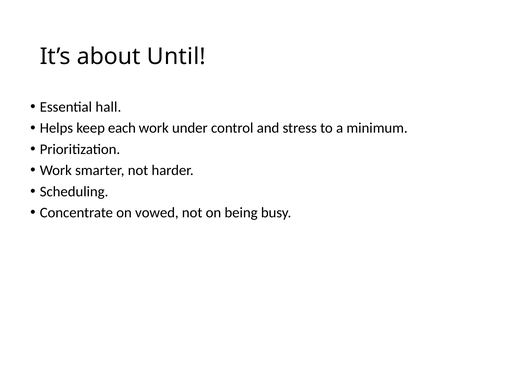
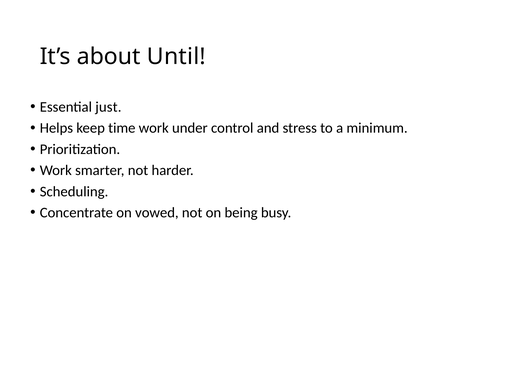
hall: hall -> just (108, 107)
each: each -> time (122, 128)
